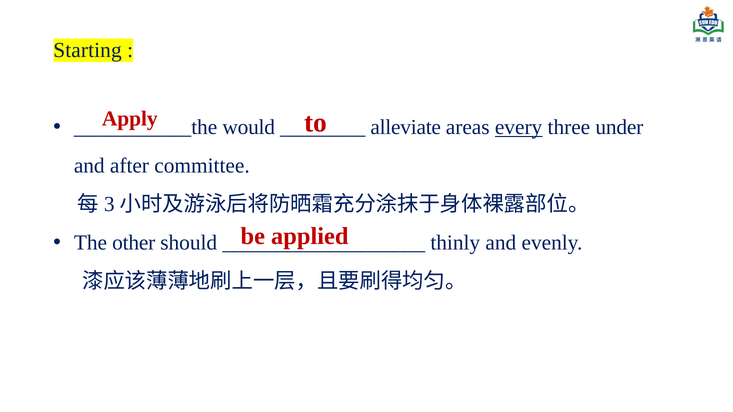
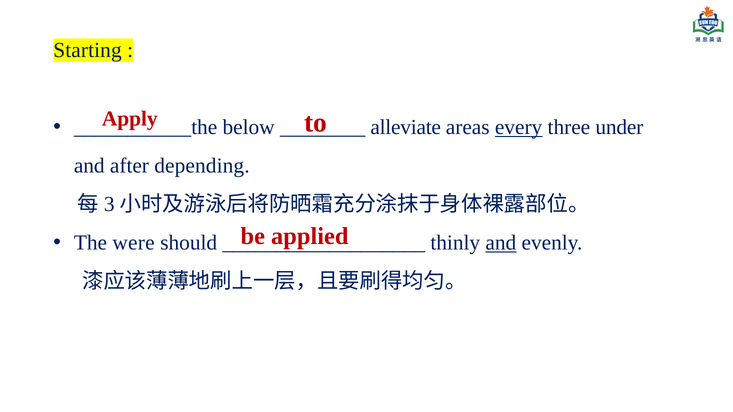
would: would -> below (249, 127)
committee: committee -> depending (202, 166)
other: other -> were (134, 243)
and underline: none -> present (501, 243)
